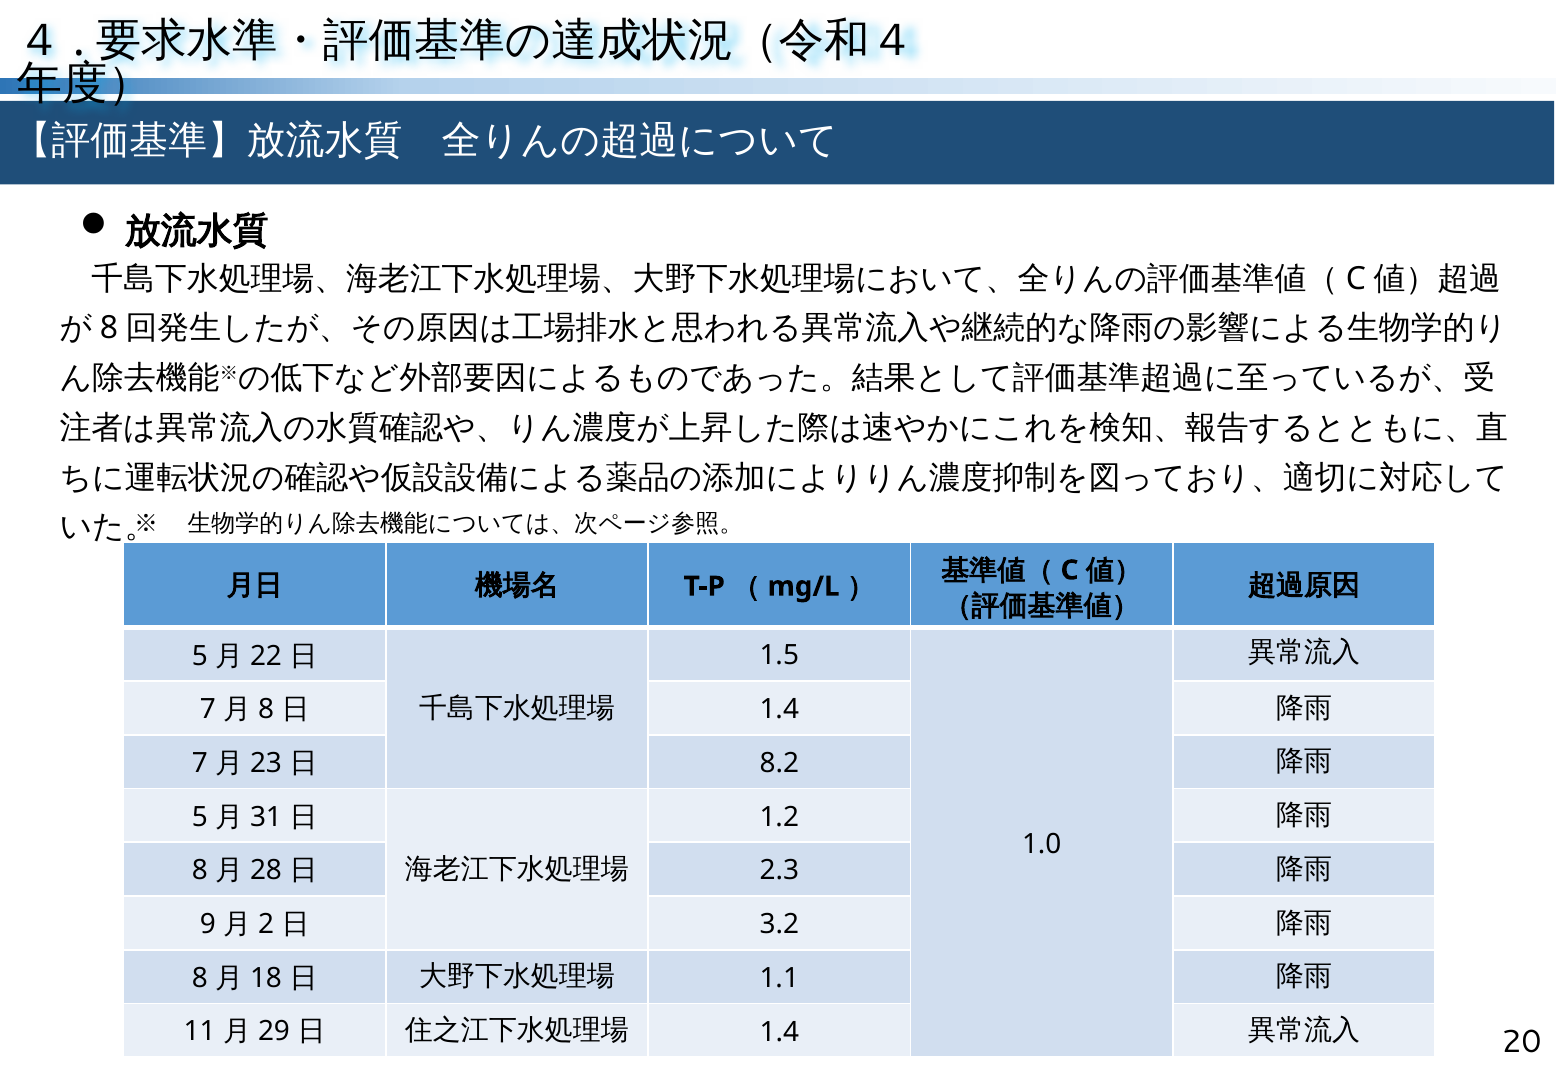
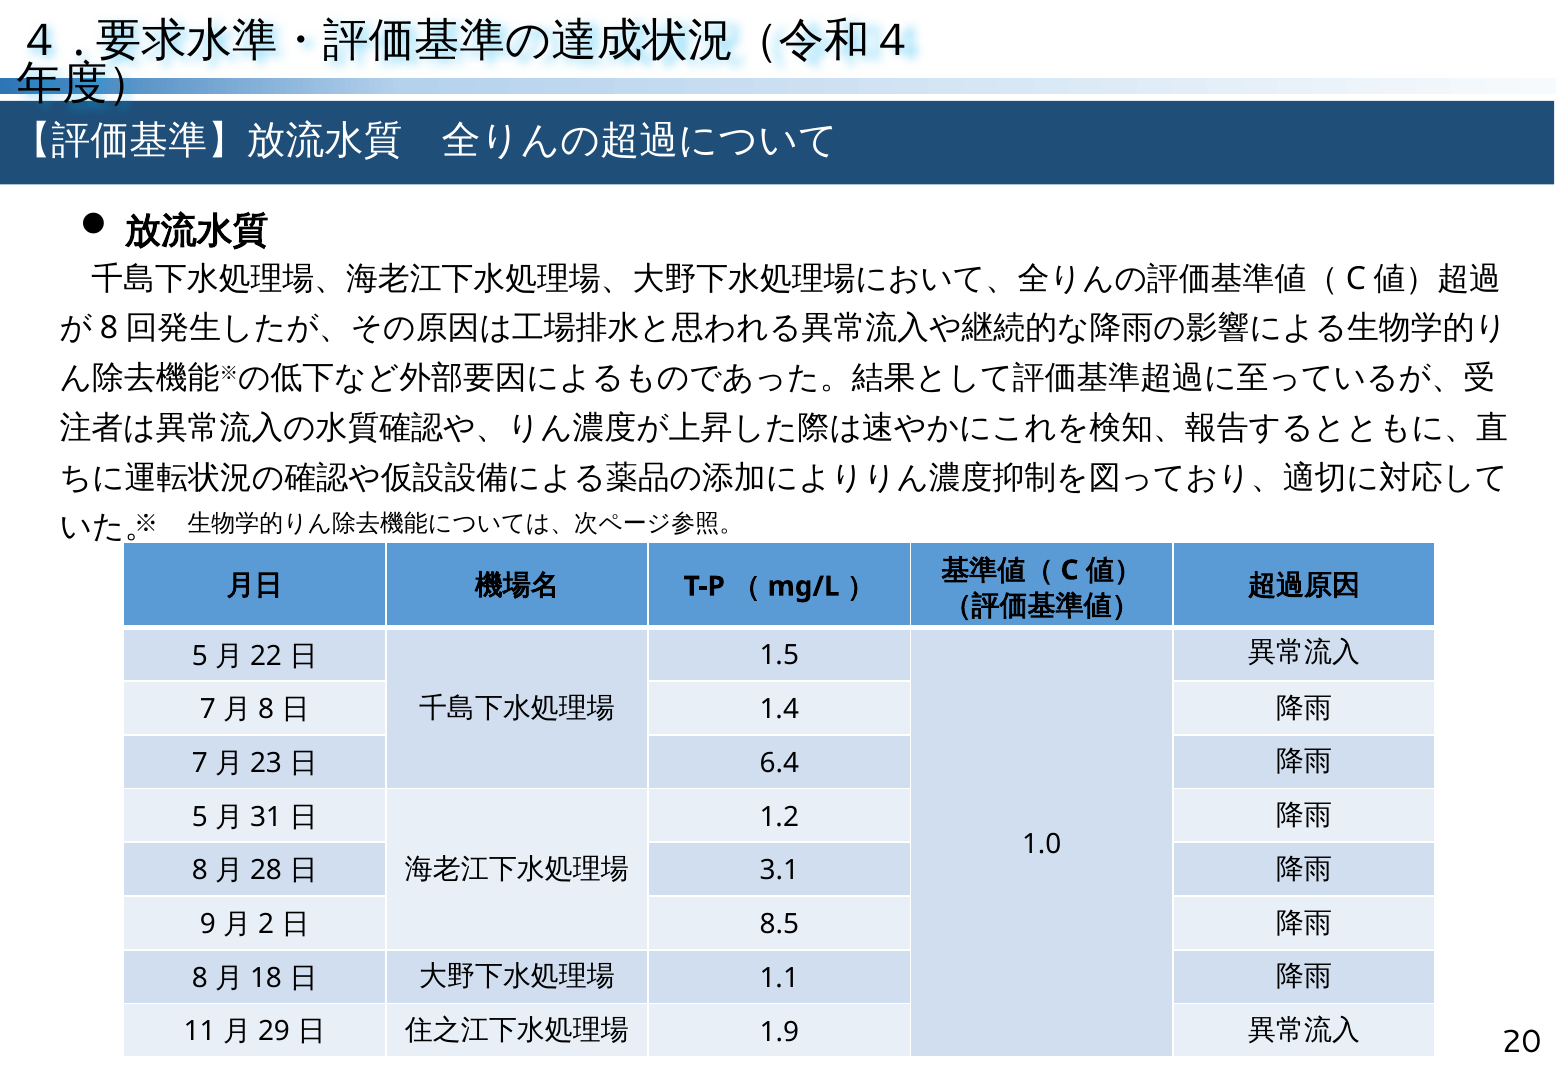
8.2: 8.2 -> 6.4 (779, 763)
2.3: 2.3 -> 3.1 (779, 871)
3.2: 3.2 -> 8.5 (779, 925)
1.4: 1.4 -> 1.9 (779, 1032)
